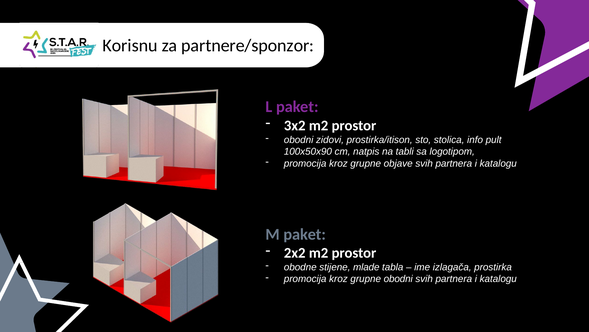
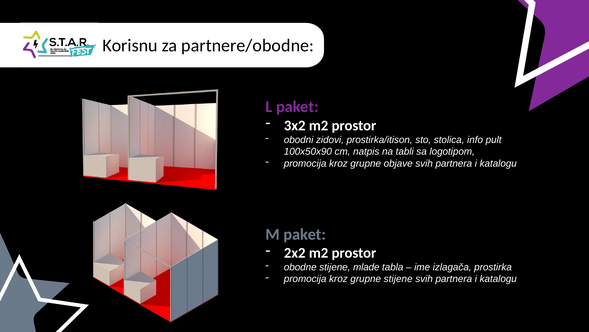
partnere/sponzor: partnere/sponzor -> partnere/obodne (248, 45)
grupne obodni: obodni -> stijene (398, 279)
